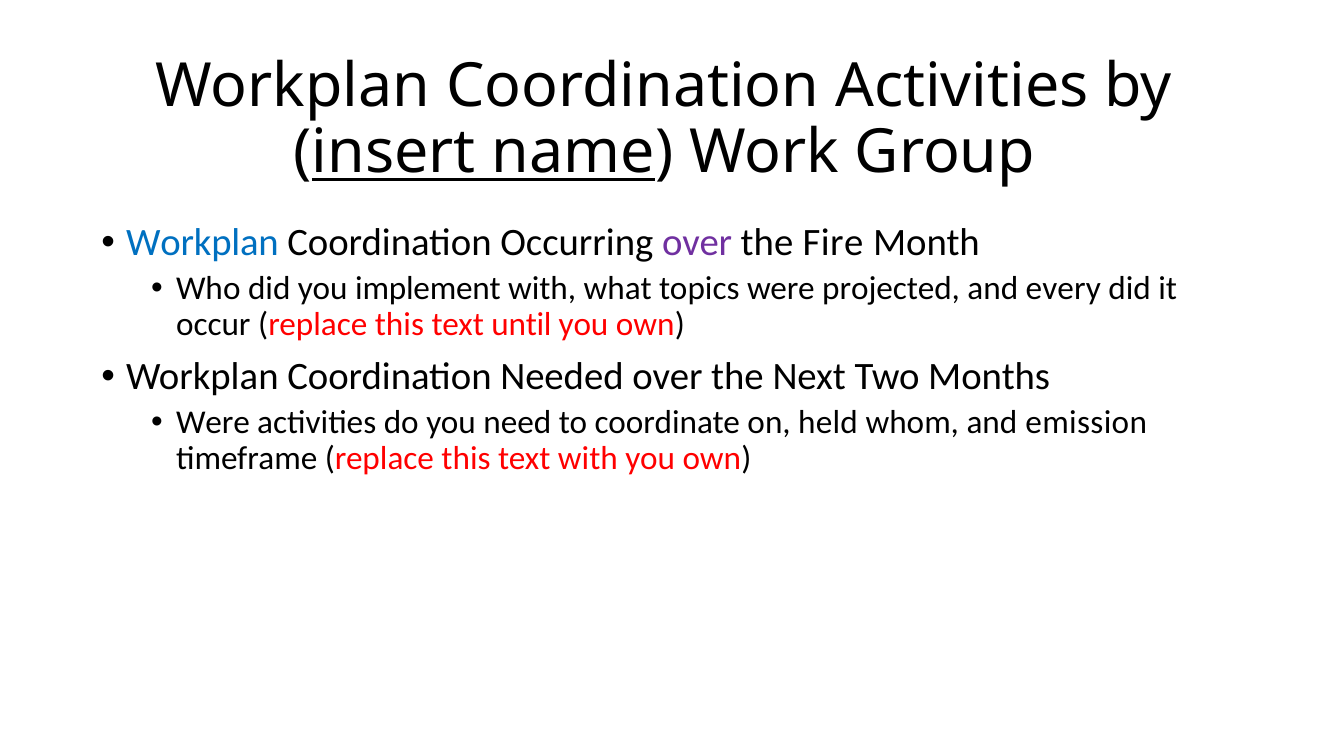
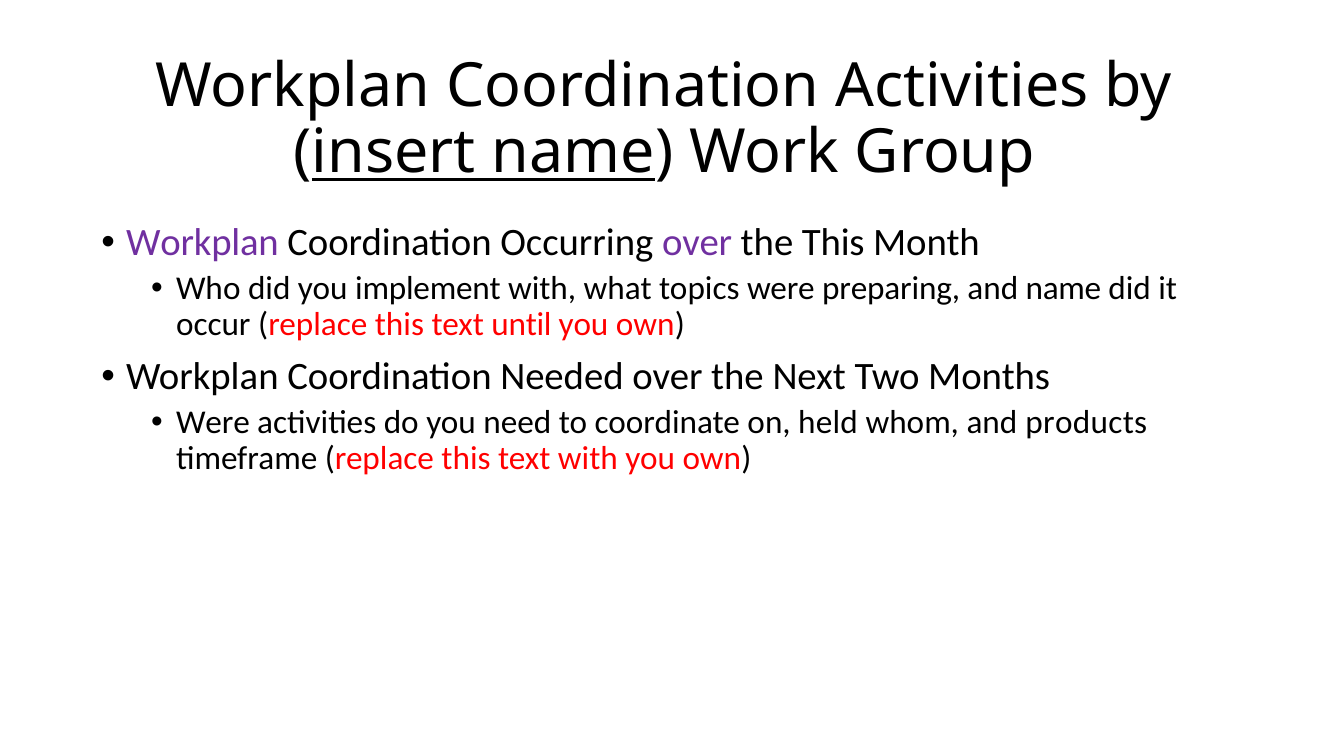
Workplan colour: blue -> purple (203, 243)
the Fire: Fire -> This (833, 243)
projected: projected -> preparing (891, 288)
and every: every -> name (1063, 288)
emission: emission -> products (1086, 423)
